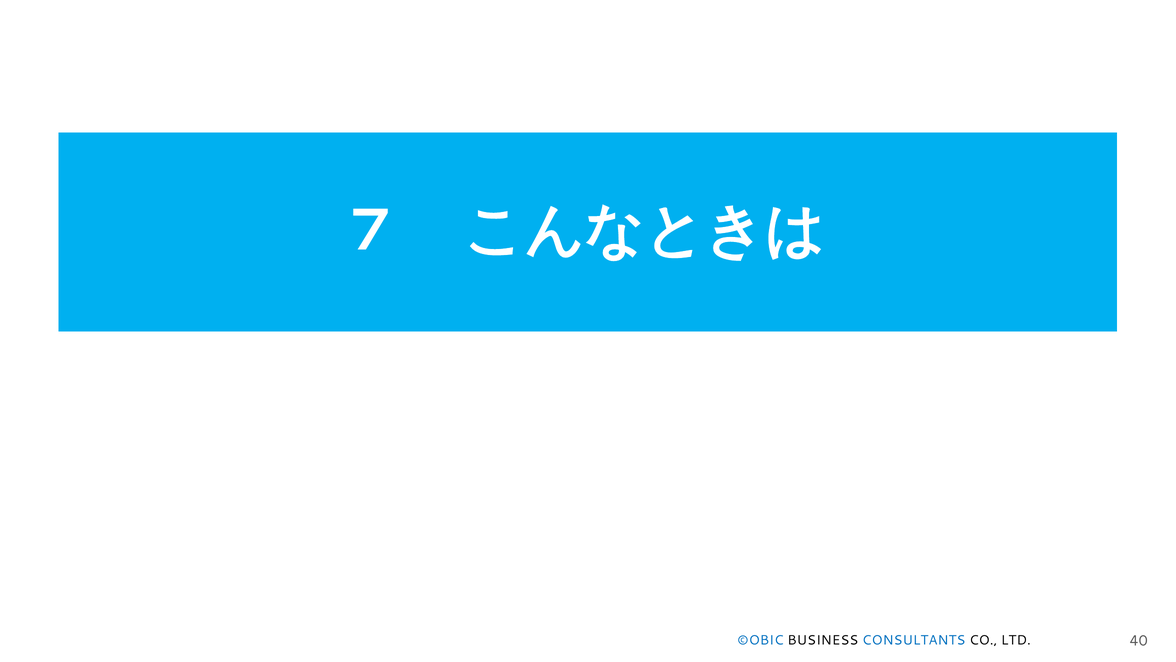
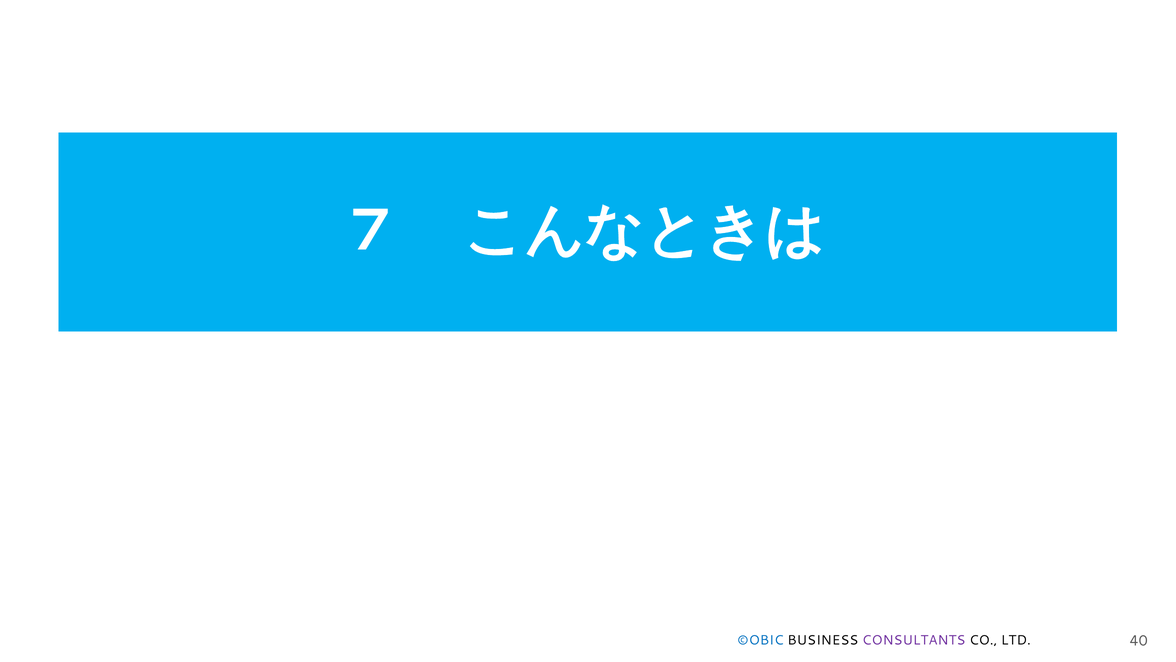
CONSULTANTS colour: blue -> purple (914, 640)
